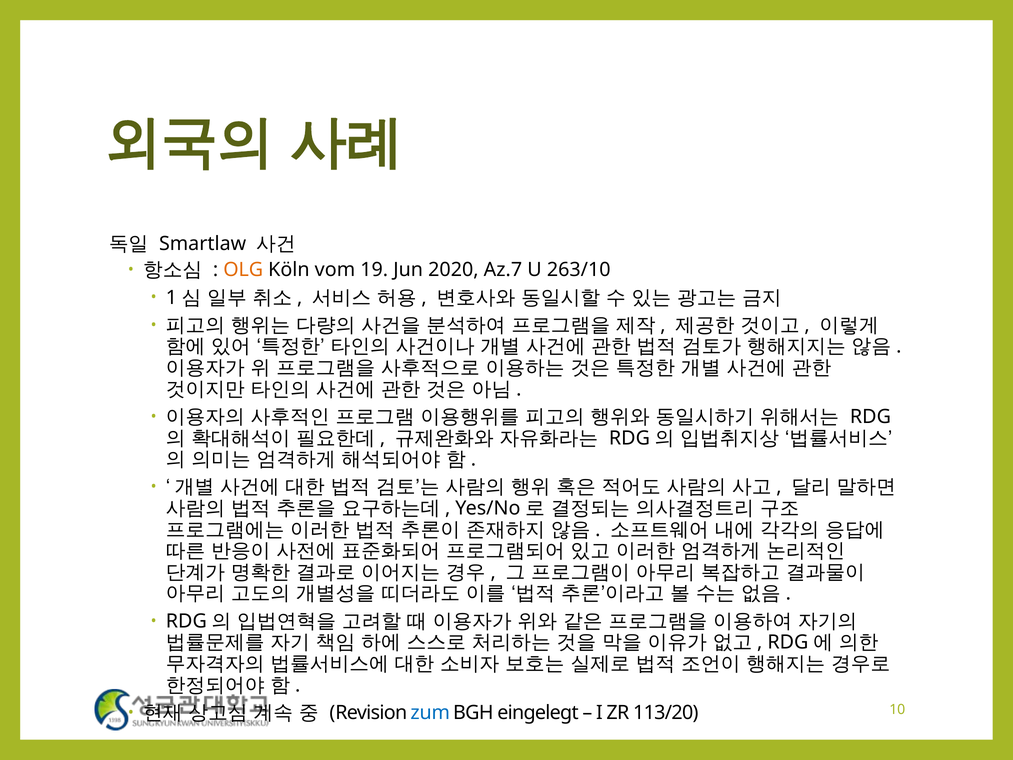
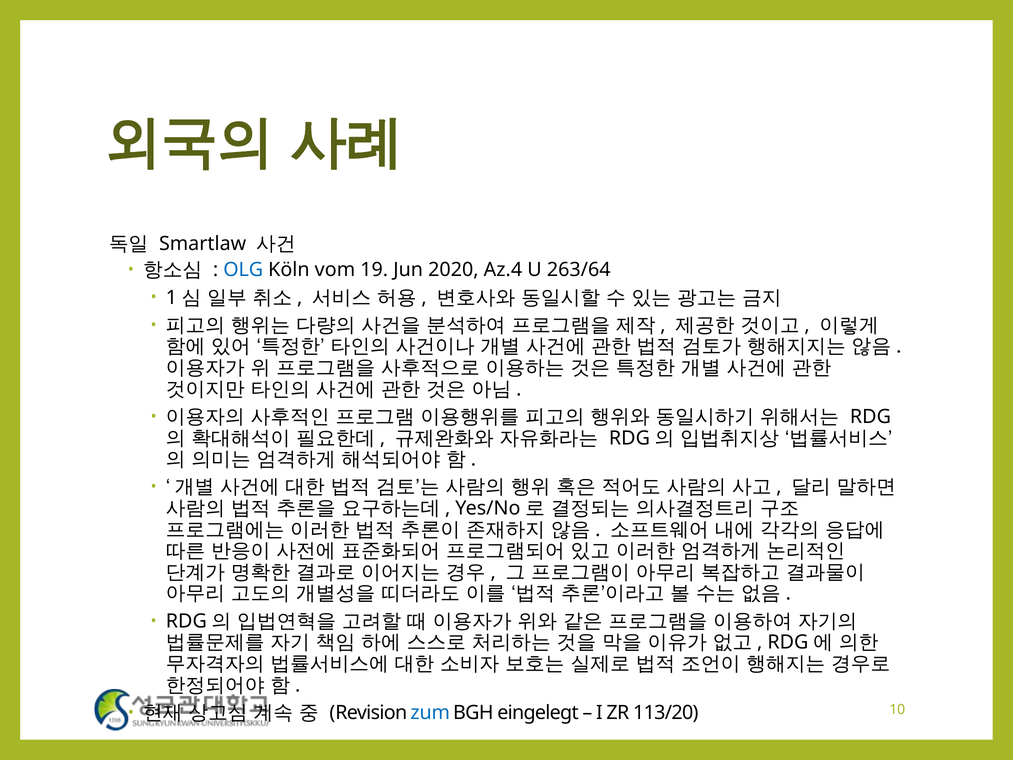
OLG colour: orange -> blue (243, 270)
Az.7: Az.7 -> Az.4 (503, 270)
263/10: 263/10 -> 263/64 (579, 270)
